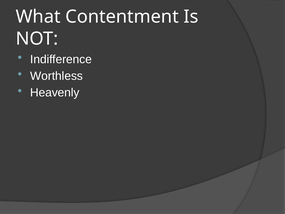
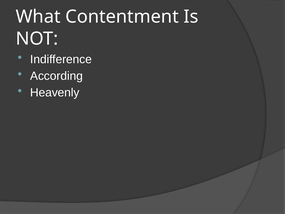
Worthless: Worthless -> According (57, 76)
